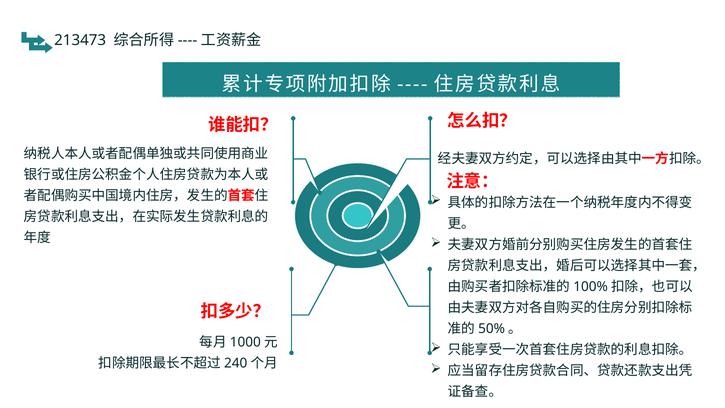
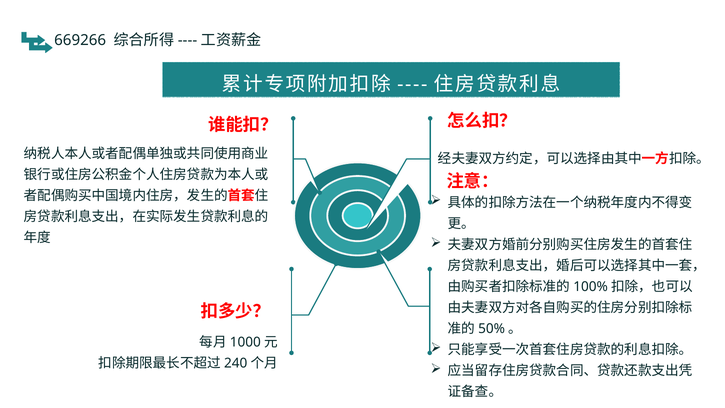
213473: 213473 -> 669266 (80, 40)
